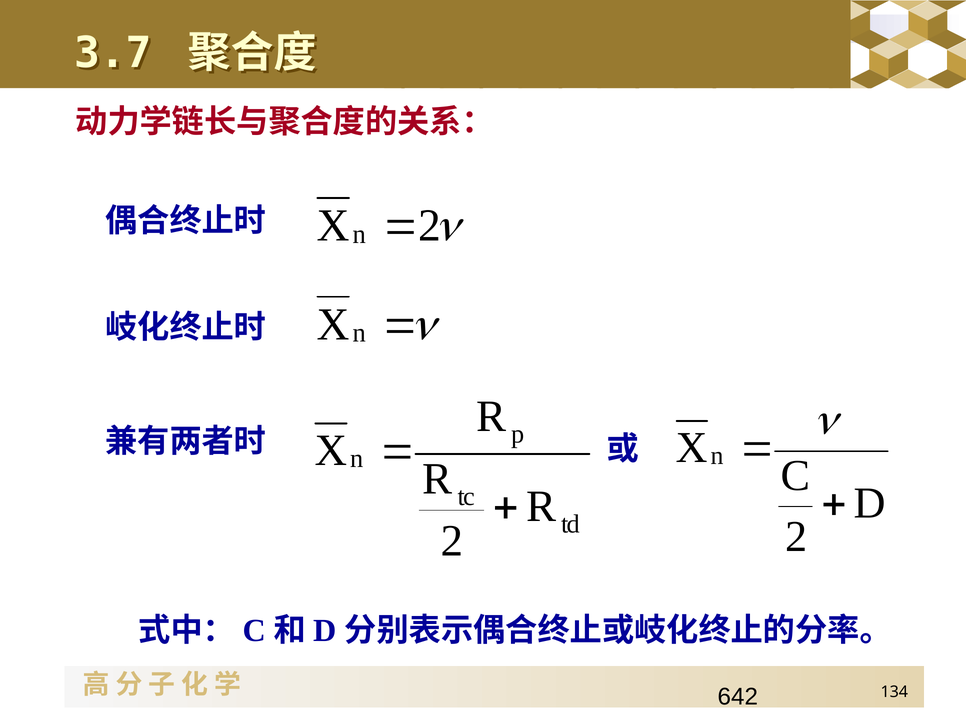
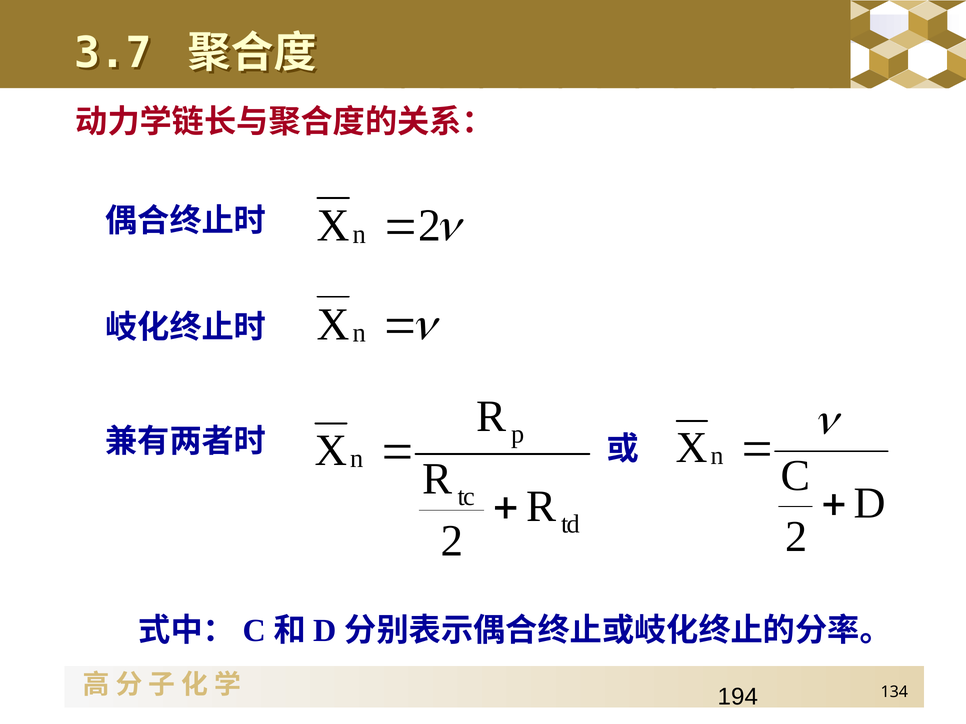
642: 642 -> 194 (738, 697)
